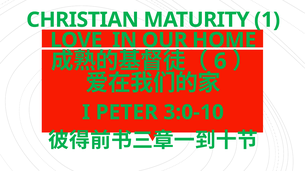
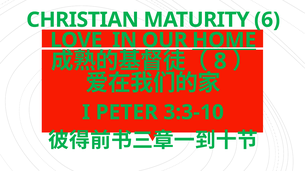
1: 1 -> 6 (267, 20)
HOME underline: none -> present (224, 40)
6: 6 -> 8 (220, 61)
3:0-10: 3:0-10 -> 3:3-10 (194, 113)
